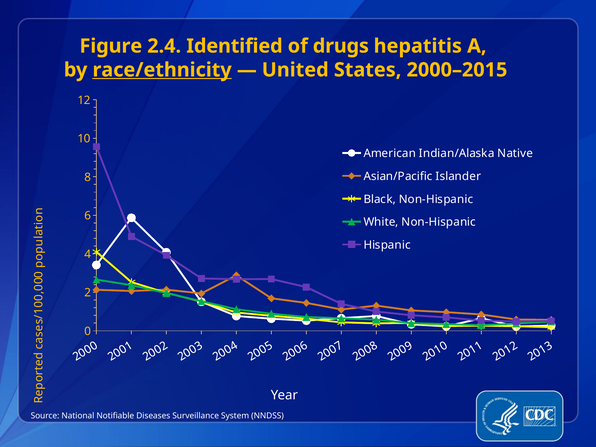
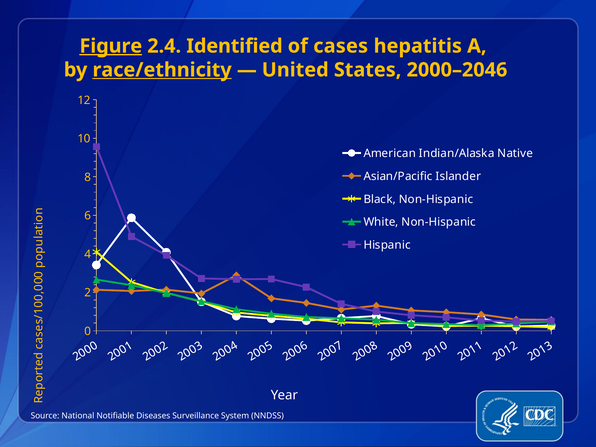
Figure underline: none -> present (111, 46)
drugs: drugs -> cases (341, 46)
2000–2015: 2000–2015 -> 2000–2046 (457, 70)
